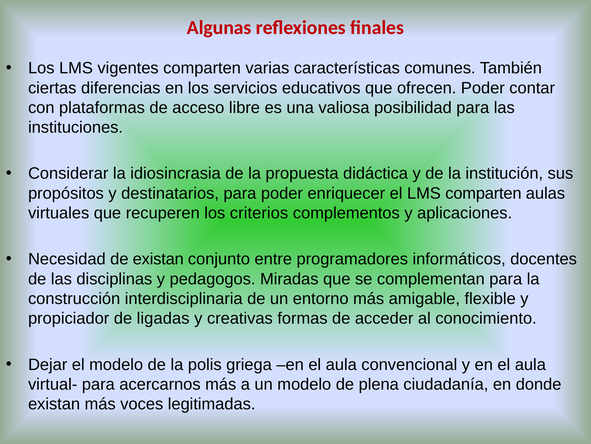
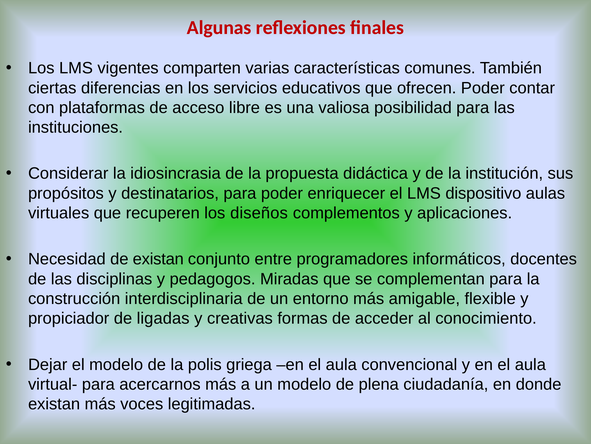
LMS comparten: comparten -> dispositivo (483, 193)
criterios: criterios -> diseños (259, 213)
